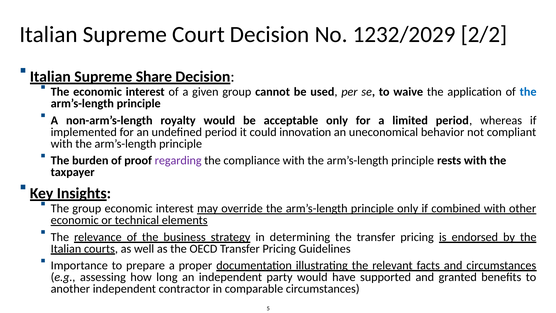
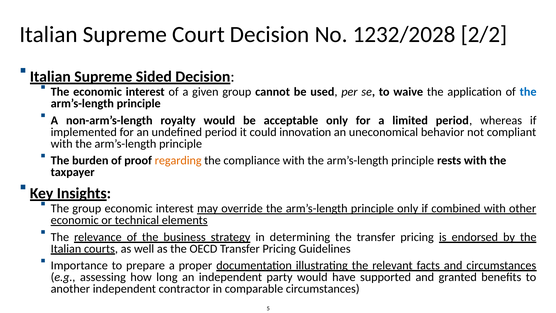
1232/2029: 1232/2029 -> 1232/2028 (404, 35)
Share: Share -> Sided (154, 77)
regarding colour: purple -> orange (178, 160)
